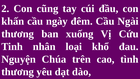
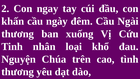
cũng: cũng -> ngay (47, 9)
